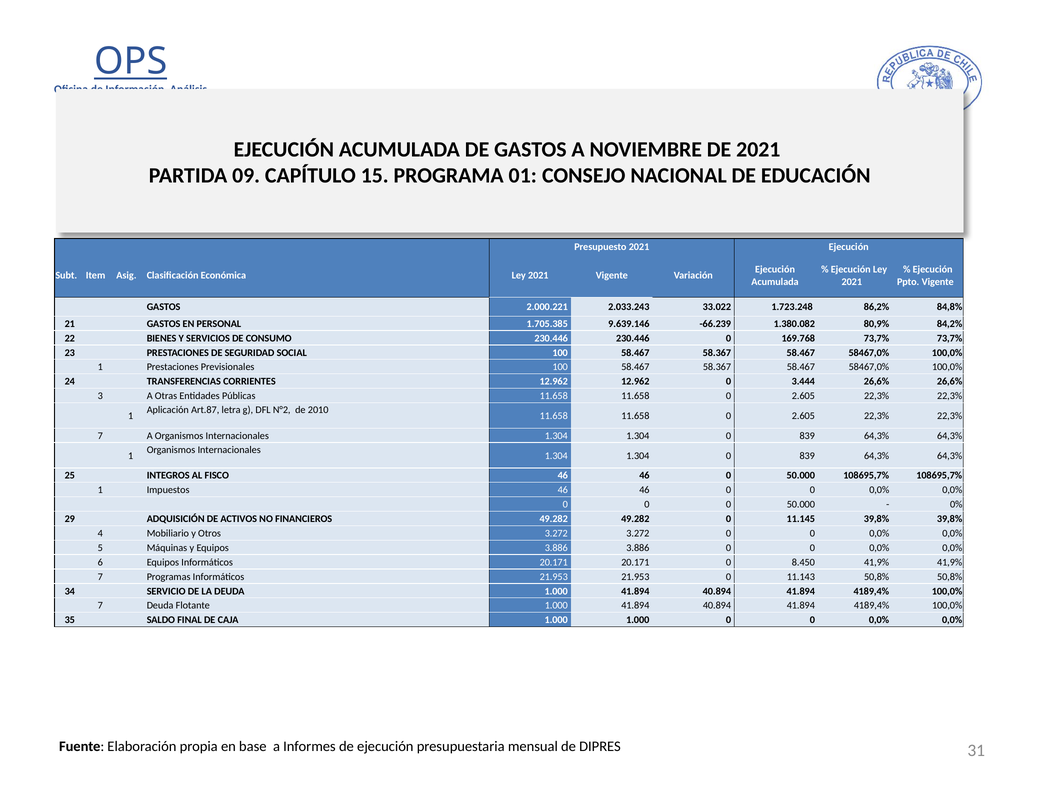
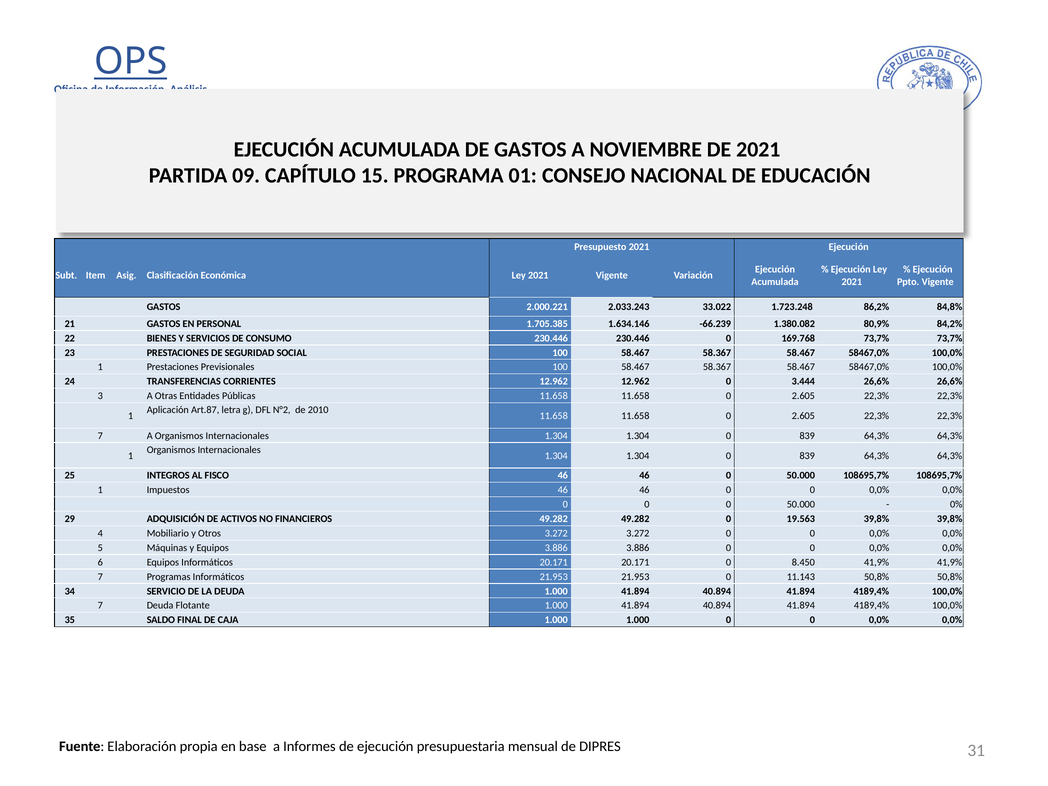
9.639.146: 9.639.146 -> 1.634.146 (629, 324)
11.145: 11.145 -> 19.563 (801, 519)
